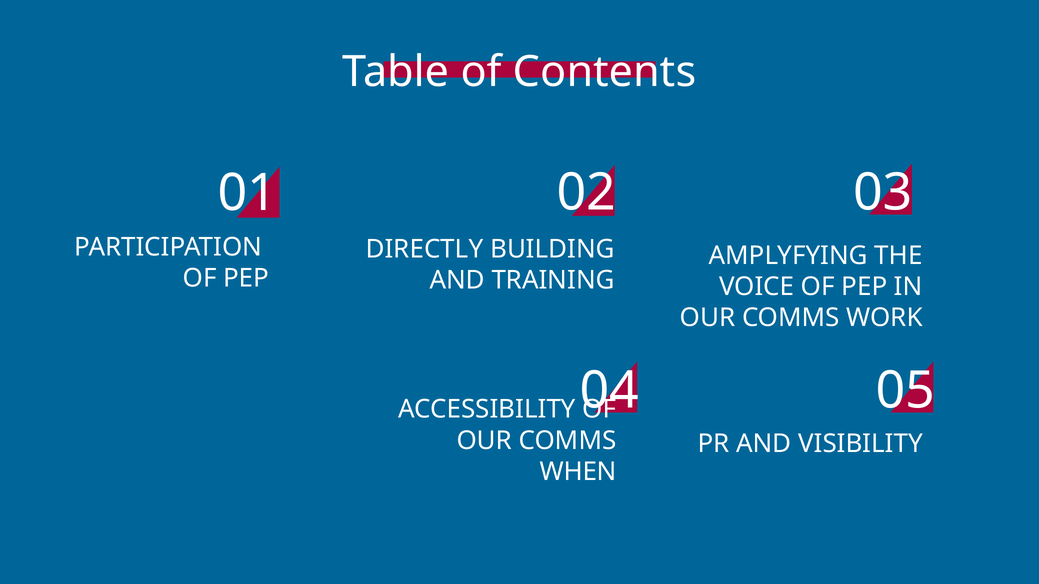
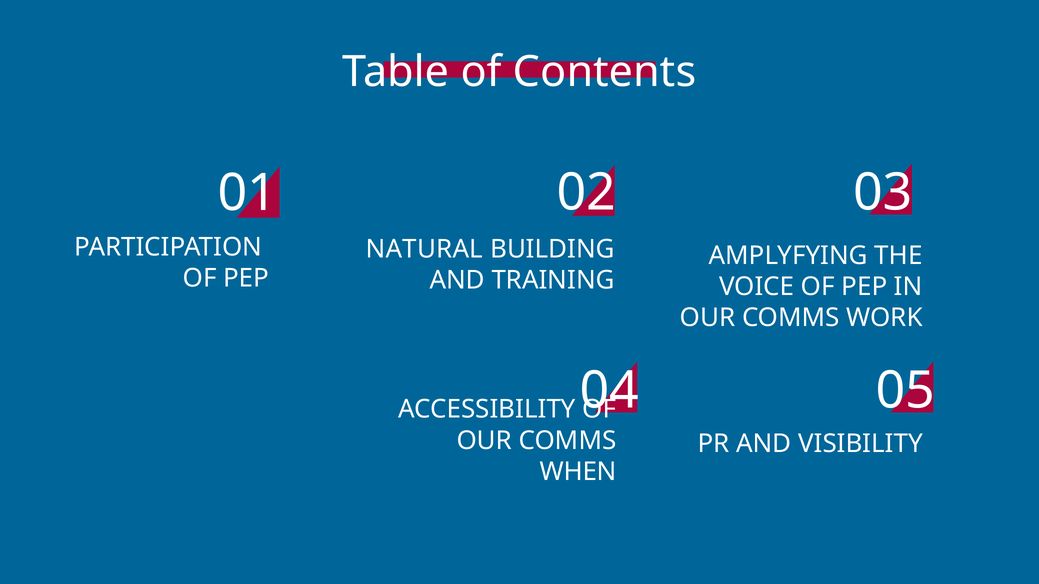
DIRECTLY: DIRECTLY -> NATURAL (424, 249)
